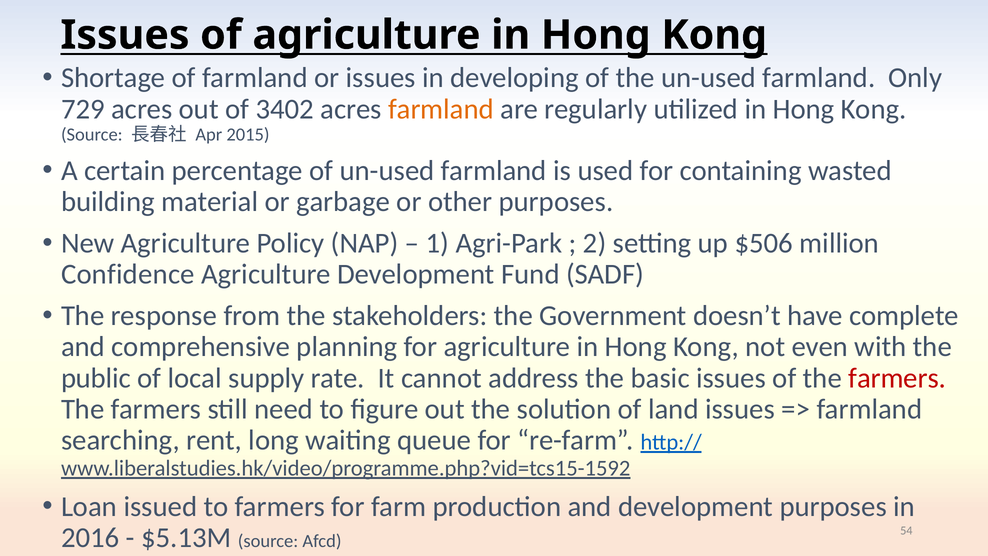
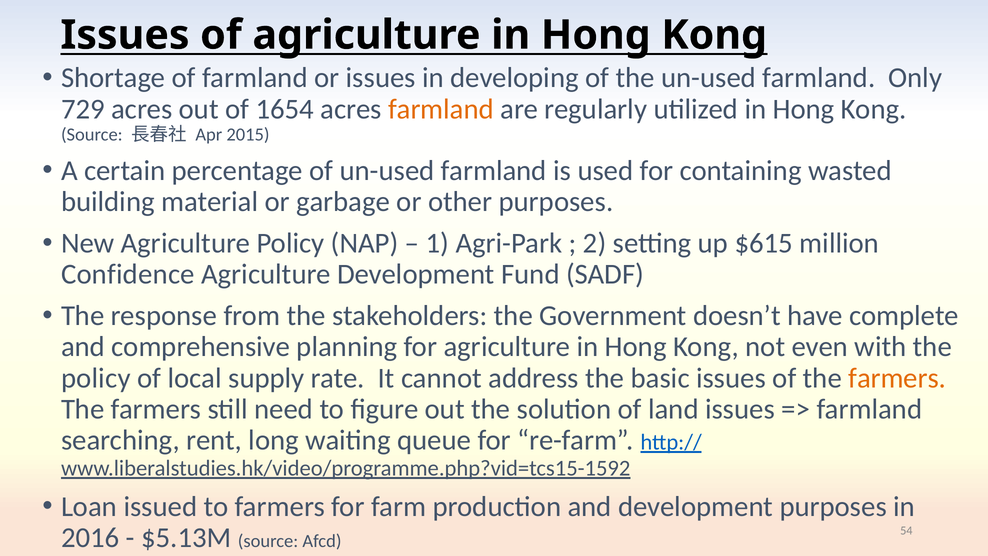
3402: 3402 -> 1654 (285, 109)
$506: $506 -> $615 (764, 243)
public: public -> policy (96, 378)
farmers colour: red -> orange (897, 378)
